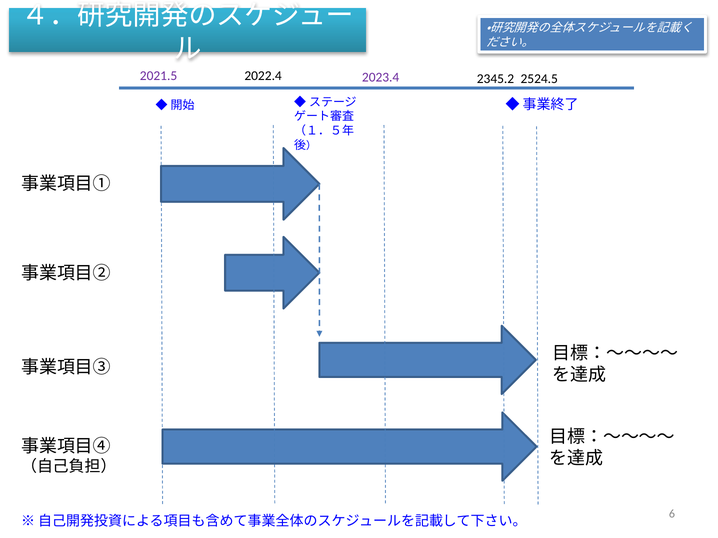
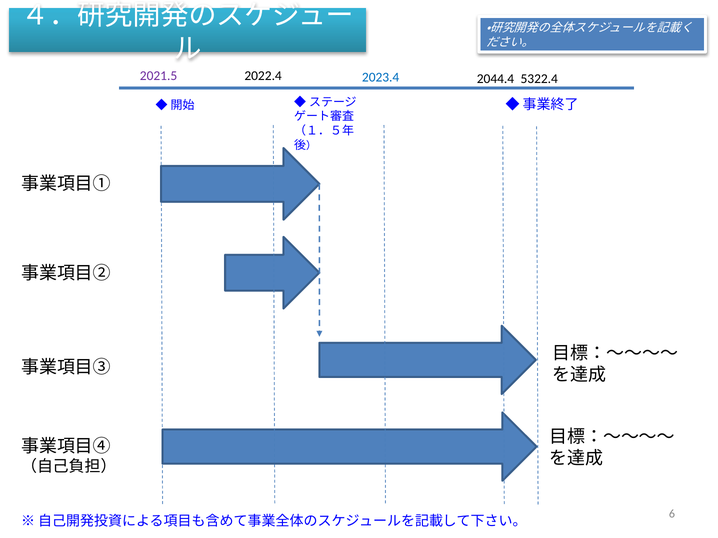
2023.4 colour: purple -> blue (381, 77)
2524.5: 2524.5 -> 5322.4 (539, 79)
2345.2: 2345.2 -> 2044.4 (495, 79)
